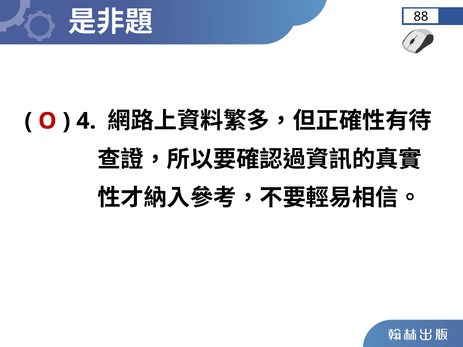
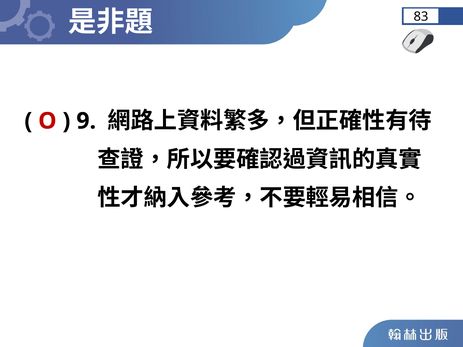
88: 88 -> 83 (421, 17)
4: 4 -> 9 (86, 121)
